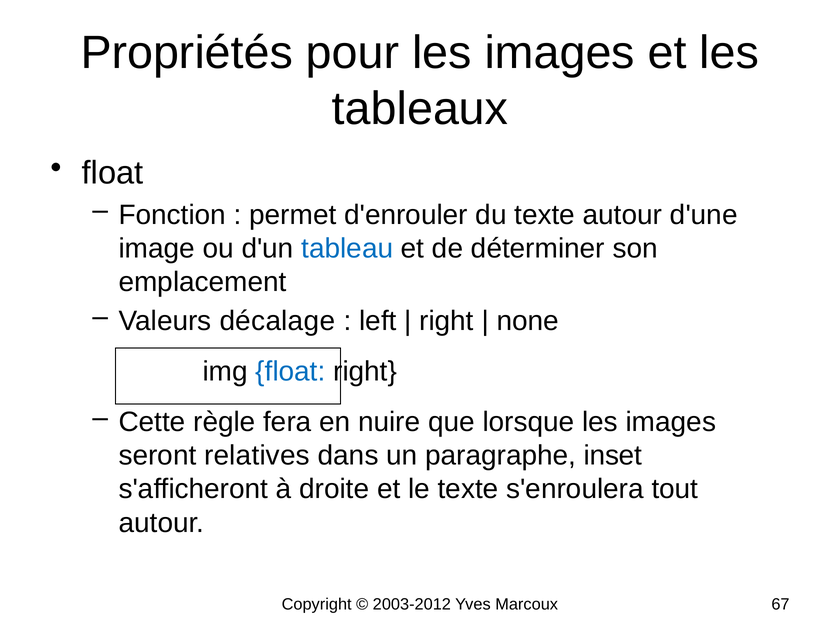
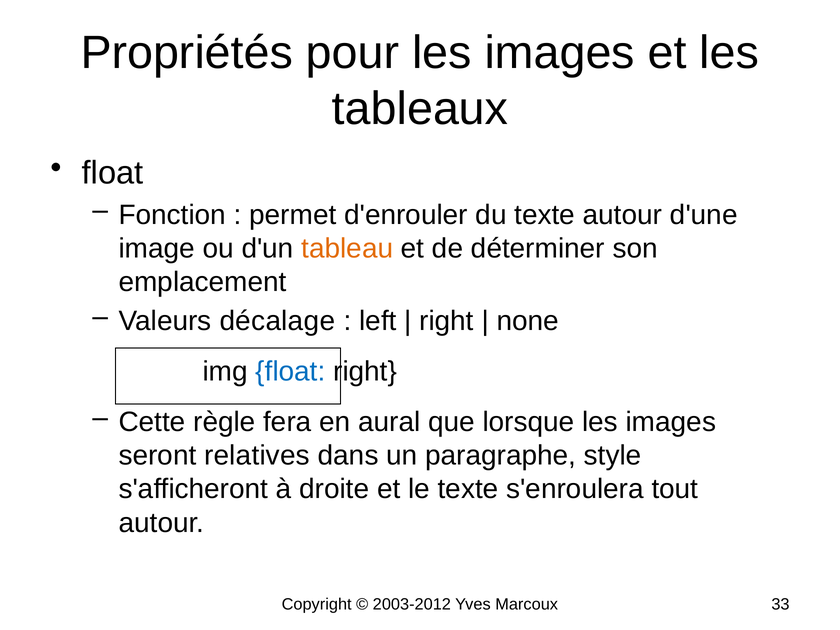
tableau colour: blue -> orange (347, 248)
nuire: nuire -> aural (389, 422)
inset: inset -> style (613, 456)
67: 67 -> 33 (780, 605)
